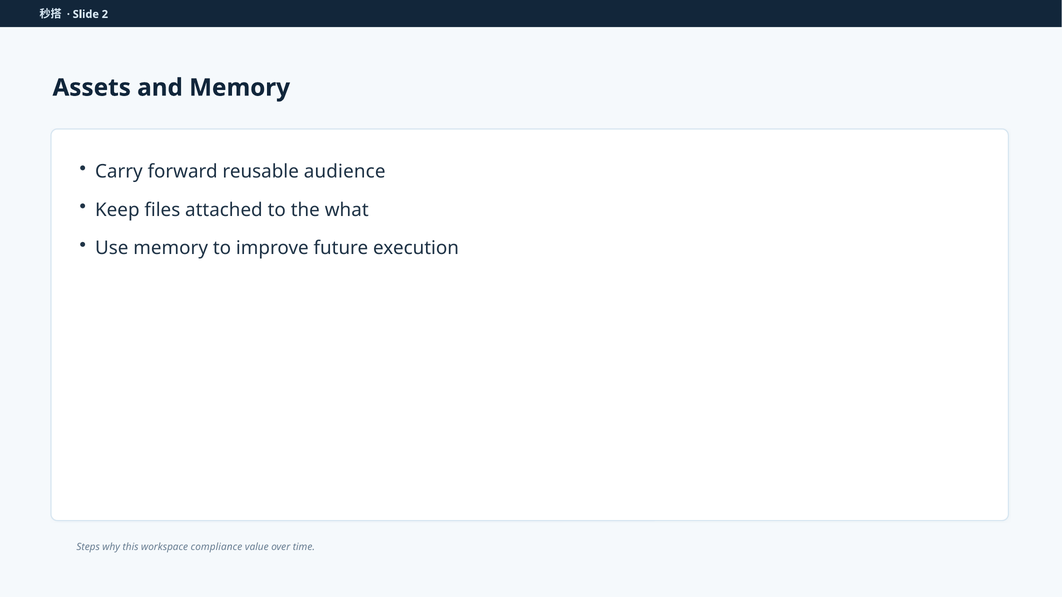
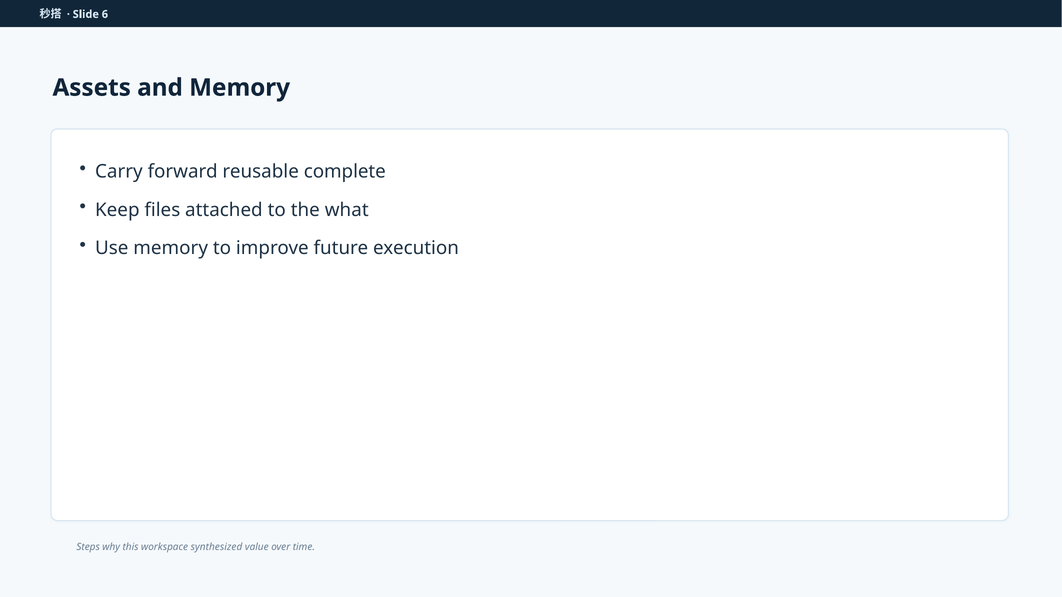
2: 2 -> 6 (105, 14)
audience: audience -> complete (345, 172)
compliance: compliance -> synthesized (216, 547)
